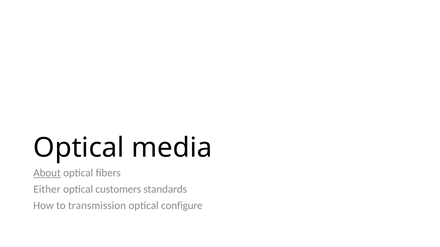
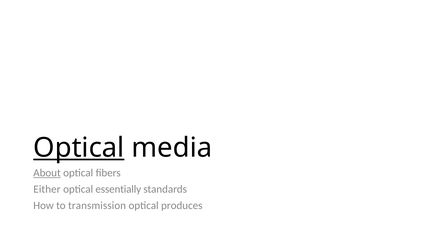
Optical underline: none -> present (79, 148)
customers: customers -> essentially (118, 190)
configure: configure -> produces (182, 206)
